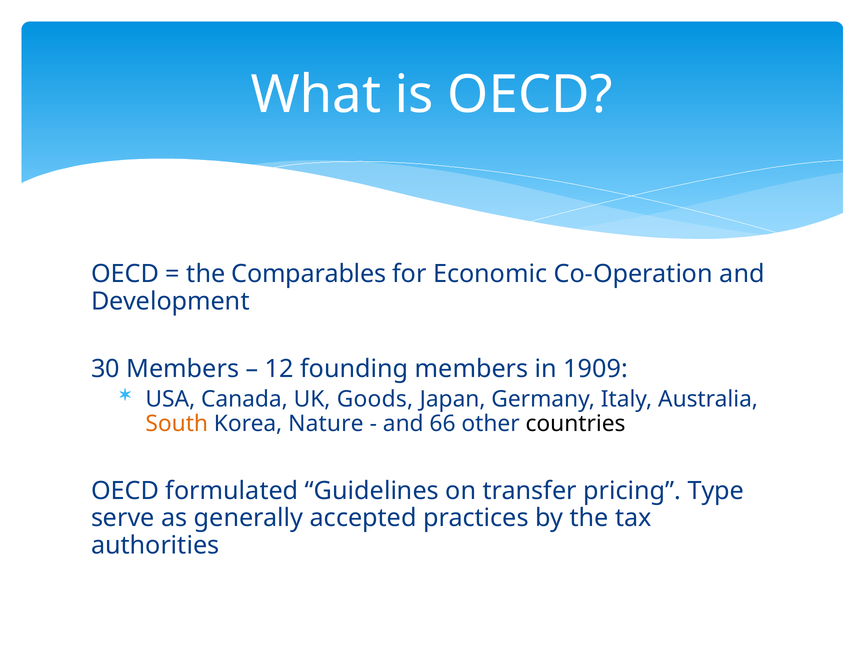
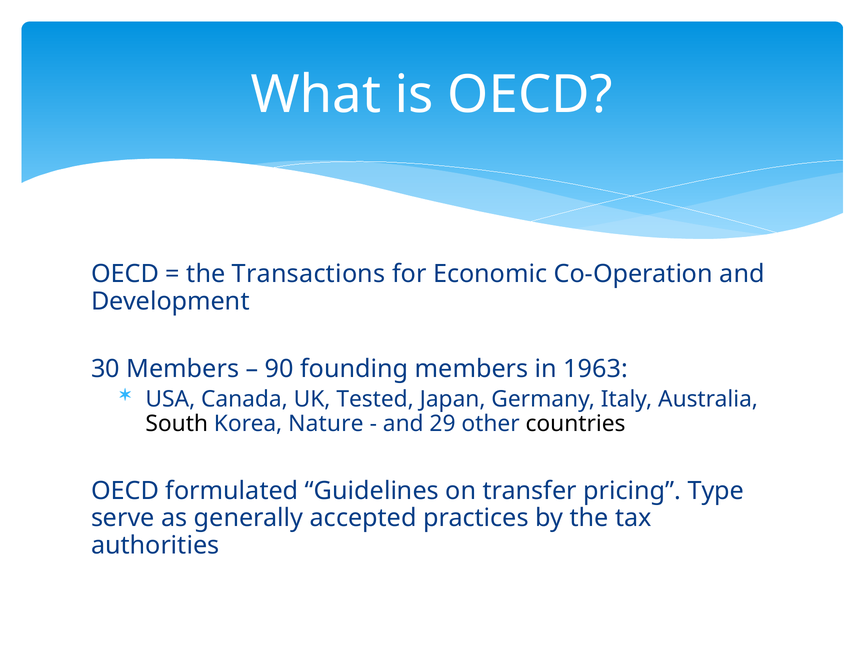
Comparables: Comparables -> Transactions (309, 274)
12: 12 -> 90 (279, 369)
1909: 1909 -> 1963 (596, 369)
Goods: Goods -> Tested (375, 399)
South colour: orange -> black (177, 424)
66: 66 -> 29 (443, 424)
